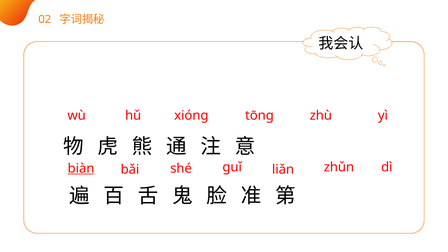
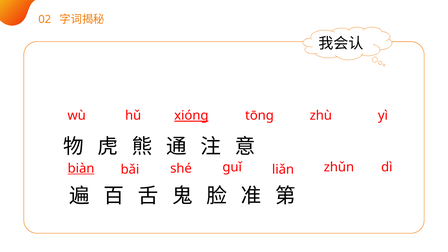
xióng underline: none -> present (191, 116)
